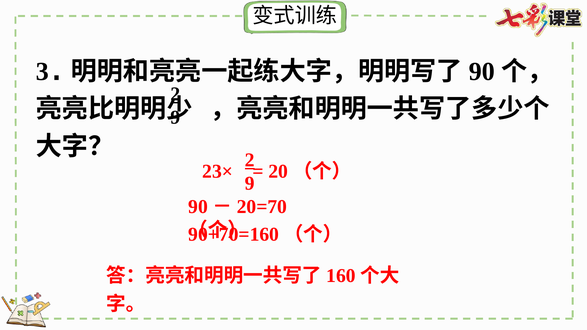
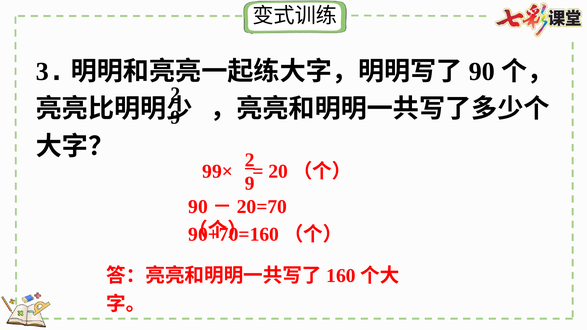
23×: 23× -> 99× (218, 172)
